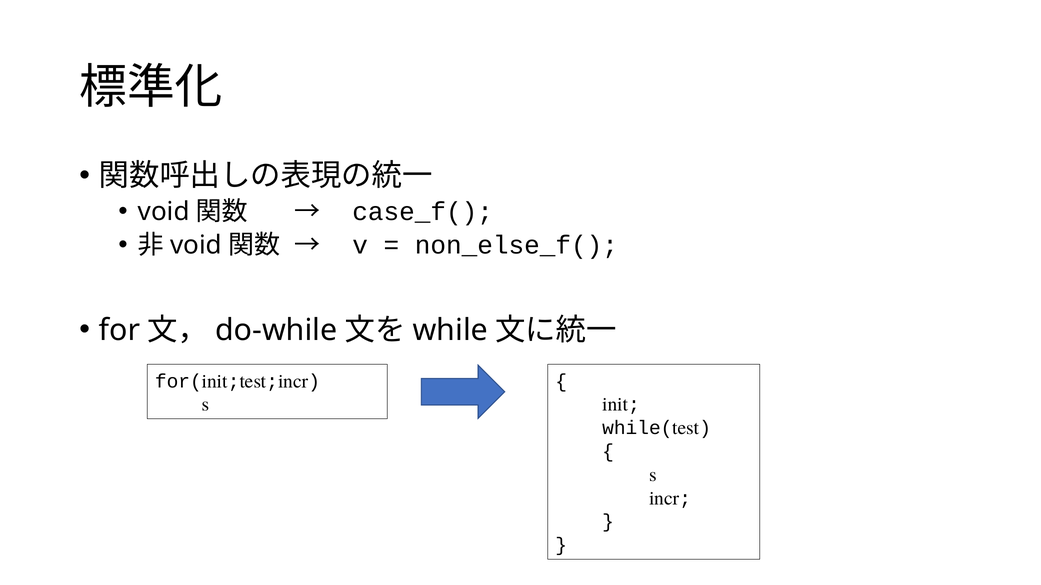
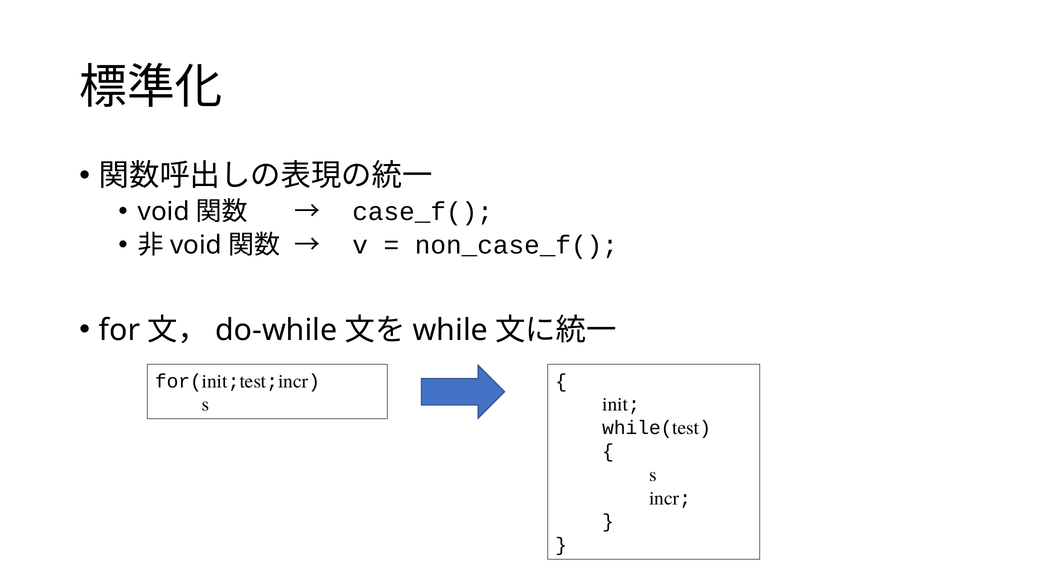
non_else_f(: non_else_f( -> non_case_f( (516, 245)
